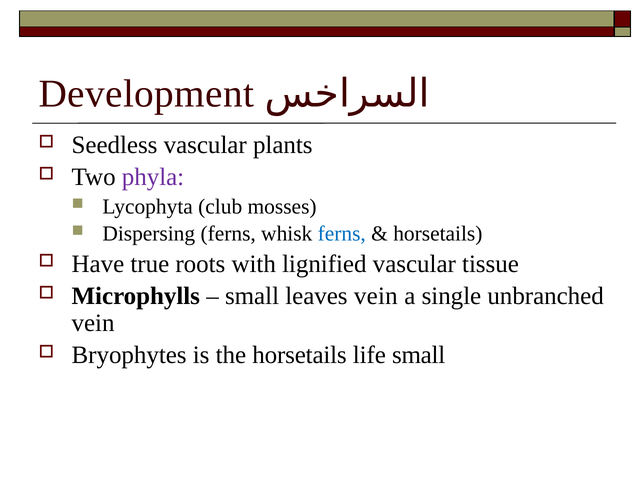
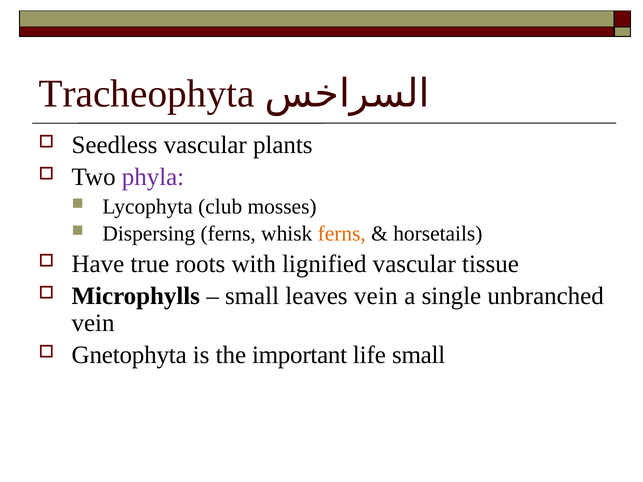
Development: Development -> Tracheophyta (147, 94)
ferns colour: blue -> orange (342, 234)
Bryophytes: Bryophytes -> Gnetophyta (129, 355)
the horsetails: horsetails -> important (300, 355)
